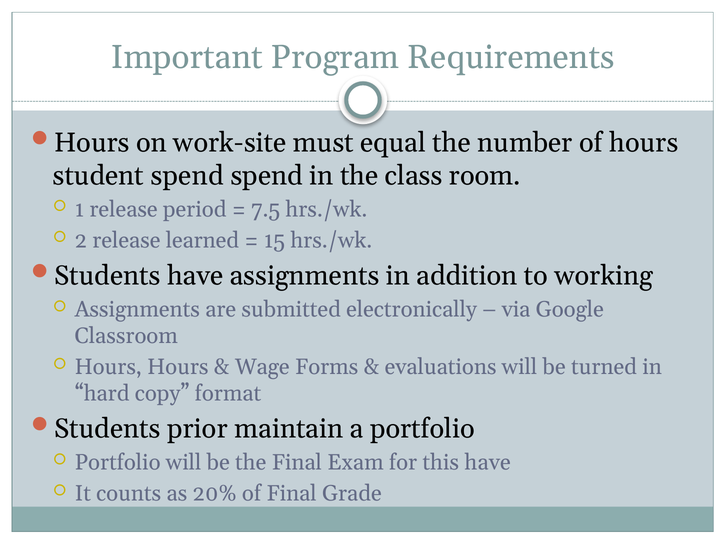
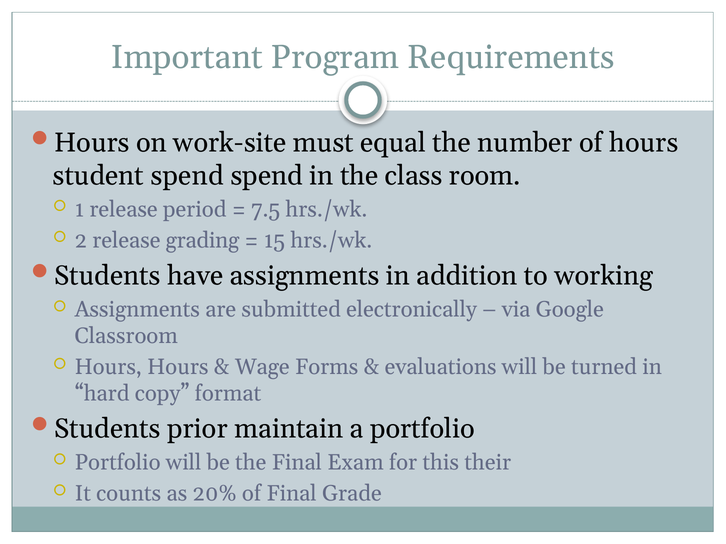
learned: learned -> grading (202, 240)
this have: have -> their (488, 463)
